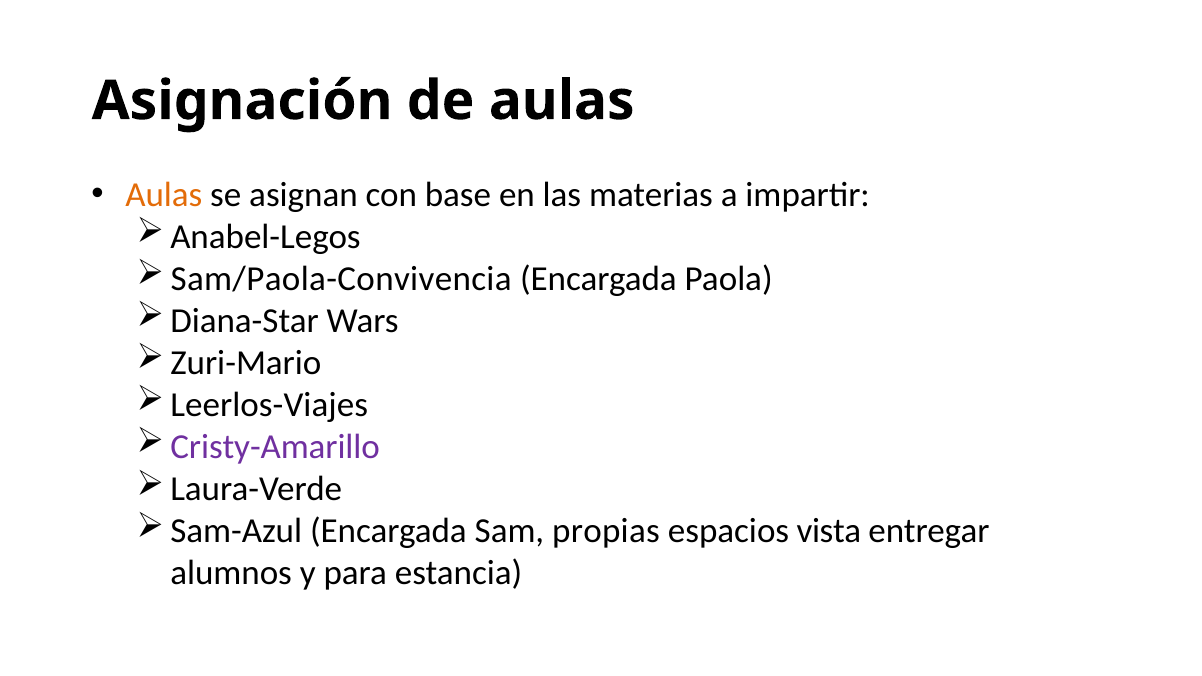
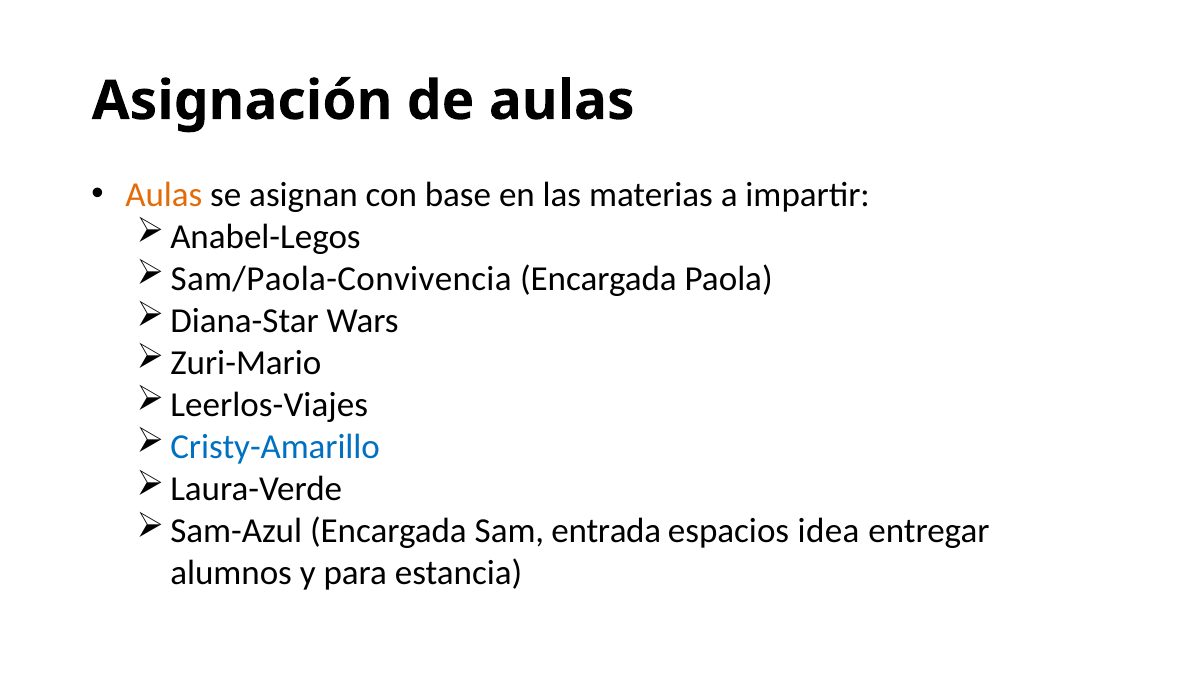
Cristy-Amarillo colour: purple -> blue (275, 447)
propias: propias -> entrada (606, 531)
vista: vista -> idea (829, 531)
